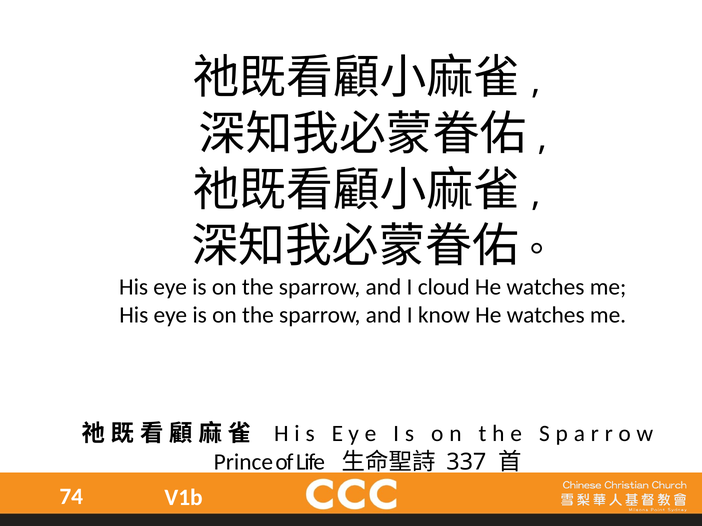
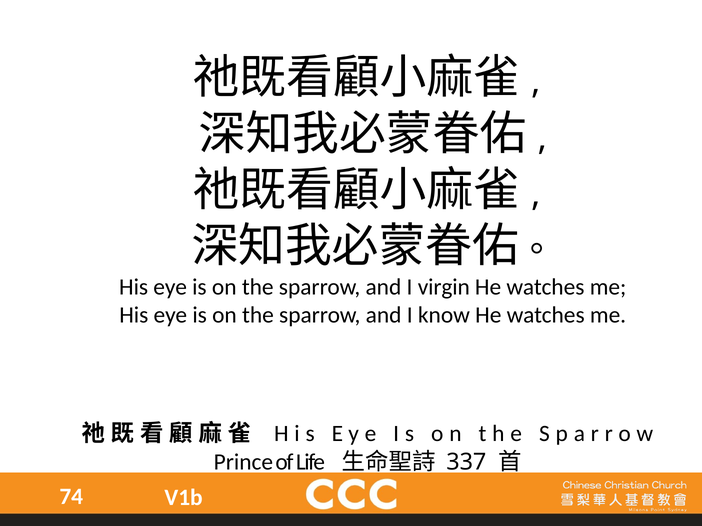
cloud: cloud -> virgin (444, 287)
